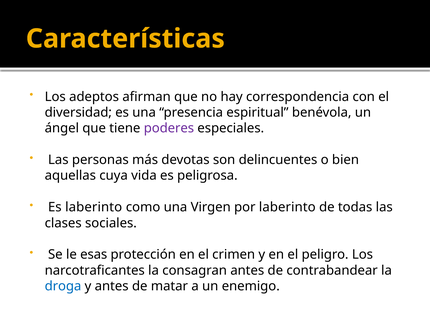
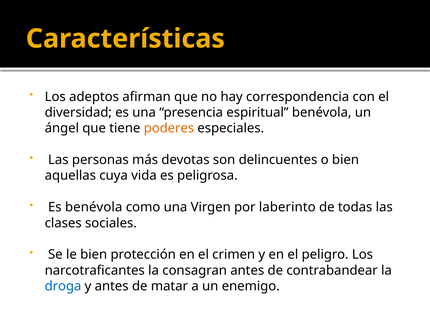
poderes colour: purple -> orange (169, 128)
Es laberinto: laberinto -> benévola (94, 207)
le esas: esas -> bien (94, 254)
